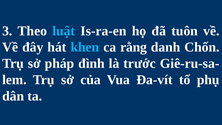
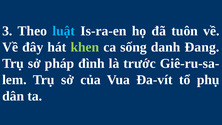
khen colour: light blue -> light green (85, 47)
rằng: rằng -> sống (134, 47)
Chốn: Chốn -> Đang (202, 47)
